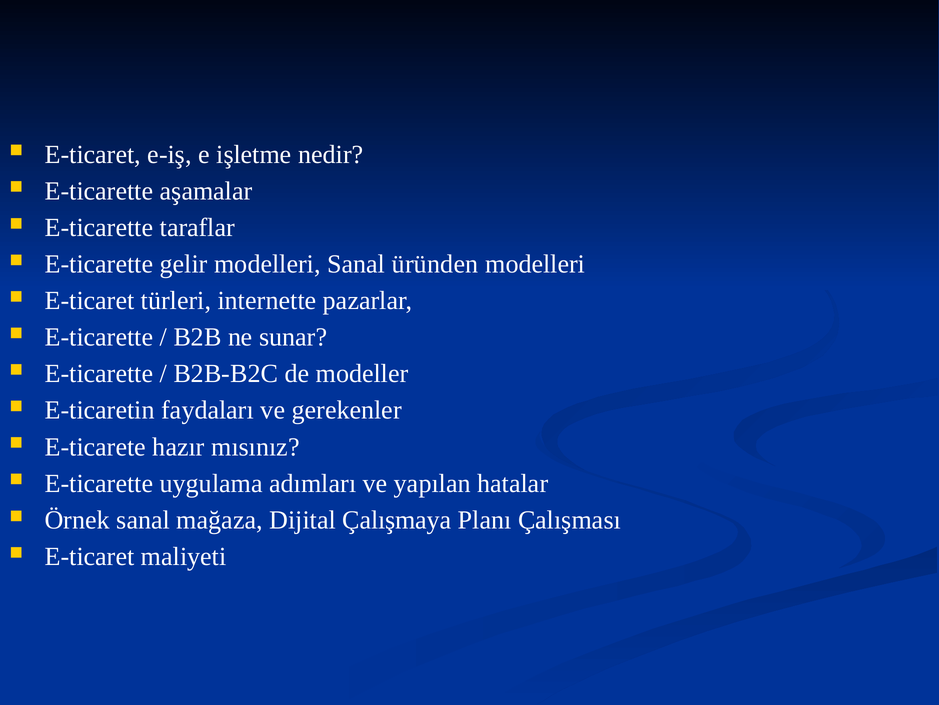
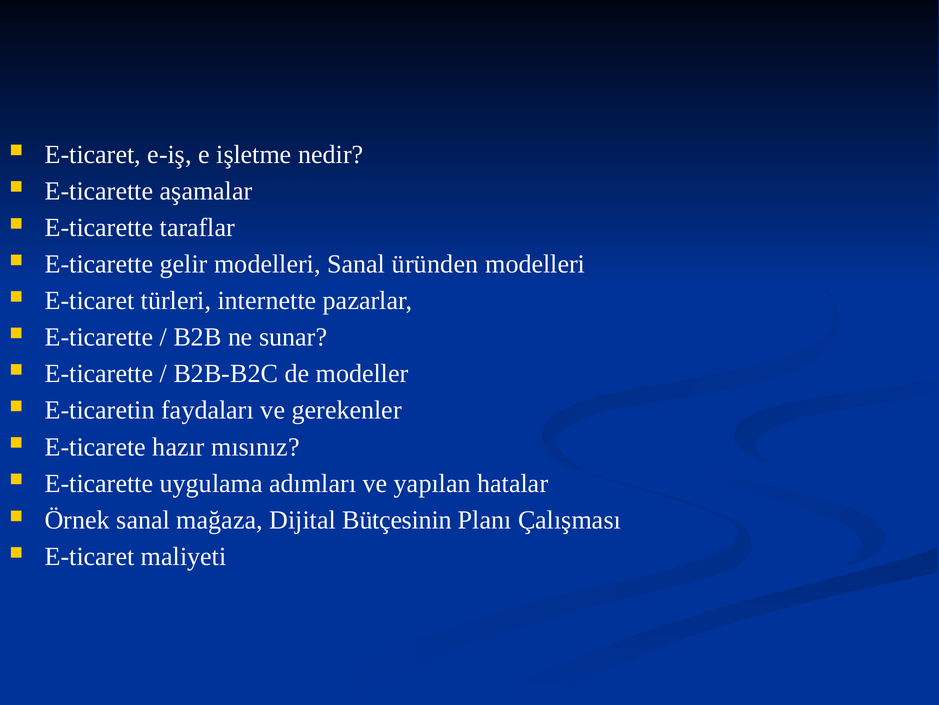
Çalışmaya: Çalışmaya -> Bütçesinin (397, 519)
